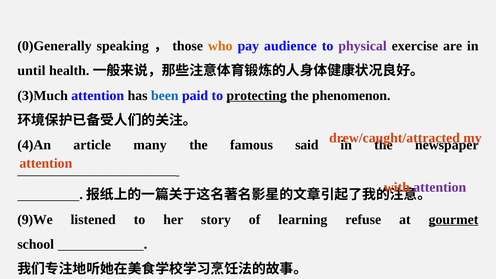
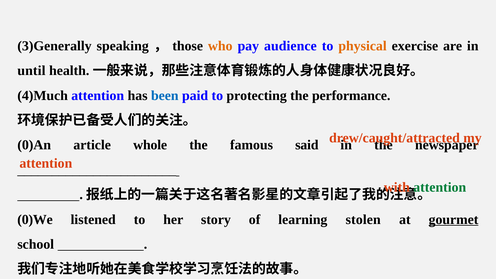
0)Generally: 0)Generally -> 3)Generally (54, 46)
physical colour: purple -> orange (363, 46)
3)Much: 3)Much -> 4)Much (43, 95)
protecting underline: present -> none (257, 95)
phenomenon: phenomenon -> performance (351, 95)
4)An: 4)An -> 0)An (34, 145)
many: many -> whole (150, 145)
attention colour: purple -> green (440, 187)
9)We: 9)We -> 0)We (35, 219)
refuse: refuse -> stolen (363, 219)
